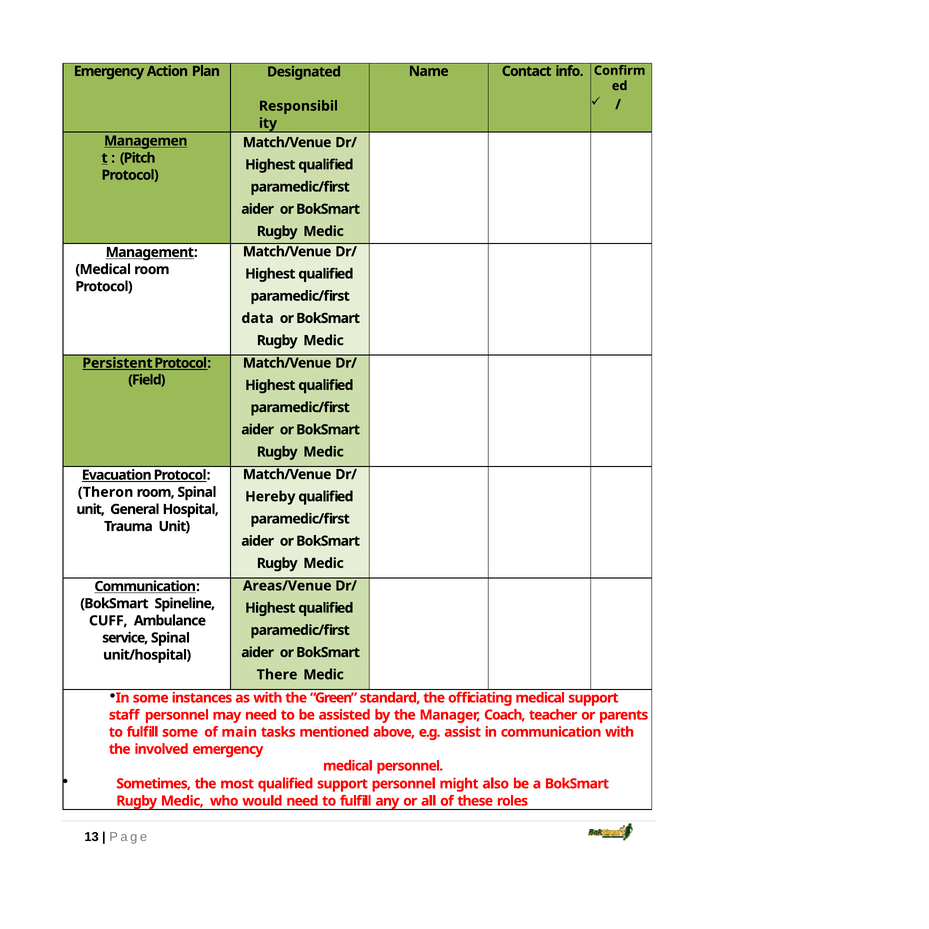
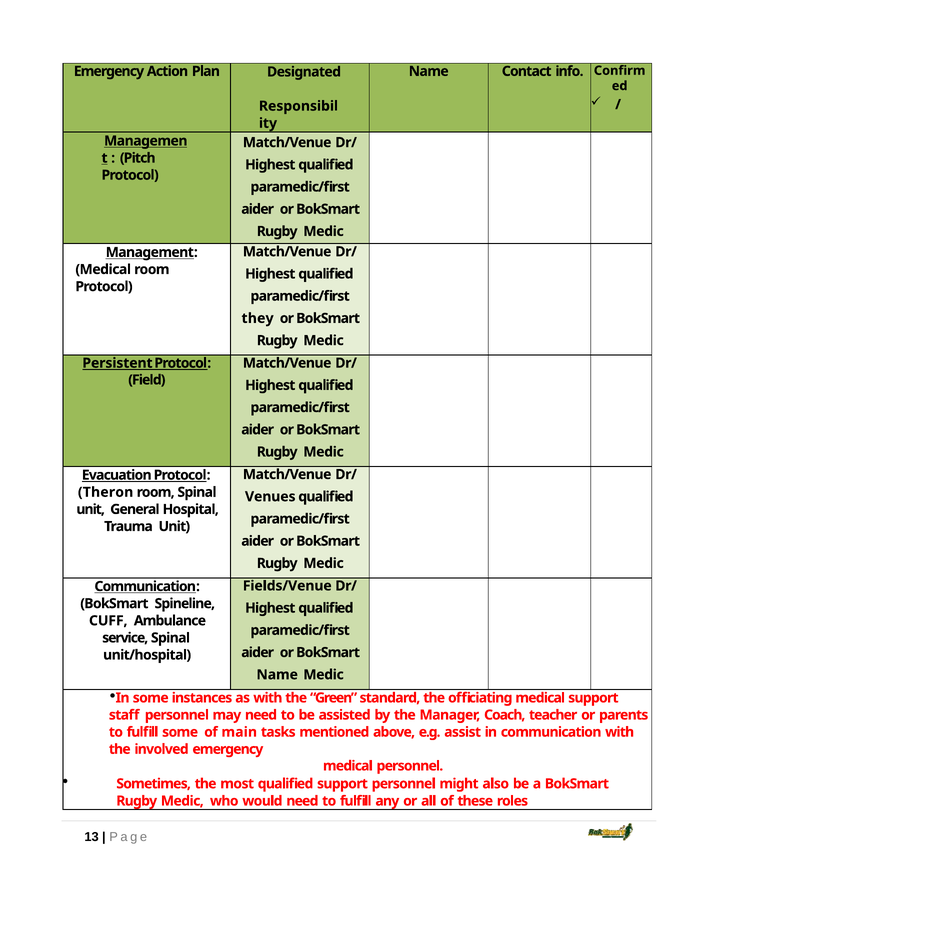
data: data -> they (258, 318)
Hereby: Hereby -> Venues (270, 497)
Areas/Venue: Areas/Venue -> Fields/Venue (287, 586)
There: There -> Name (277, 675)
